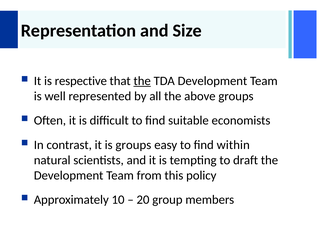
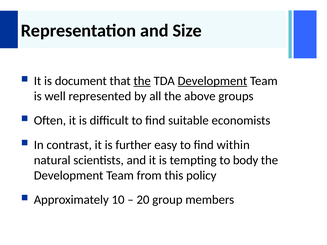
respective: respective -> document (81, 81)
Development underline: none -> present (212, 81)
is groups: groups -> further (133, 145)
draft: draft -> body (246, 160)
